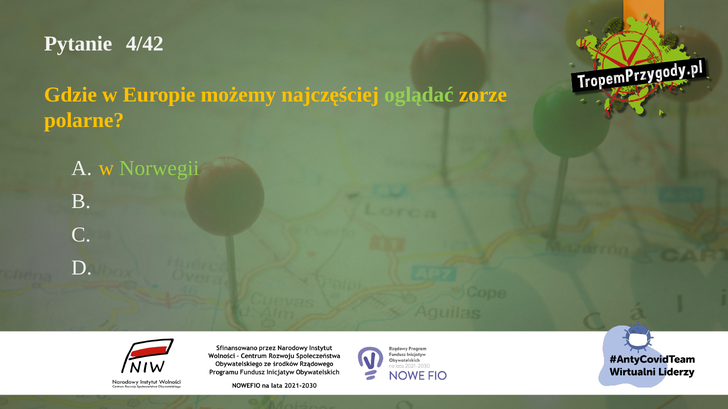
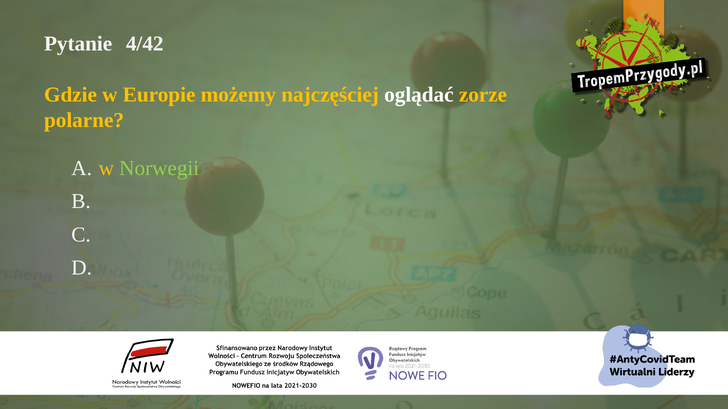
oglądać colour: light green -> white (419, 95)
